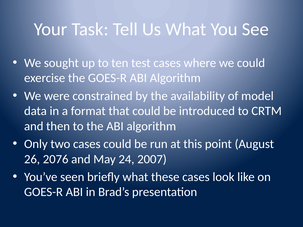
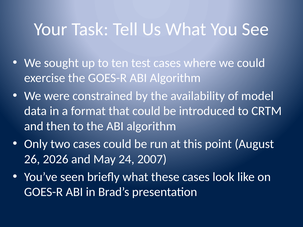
2076: 2076 -> 2026 (56, 159)
